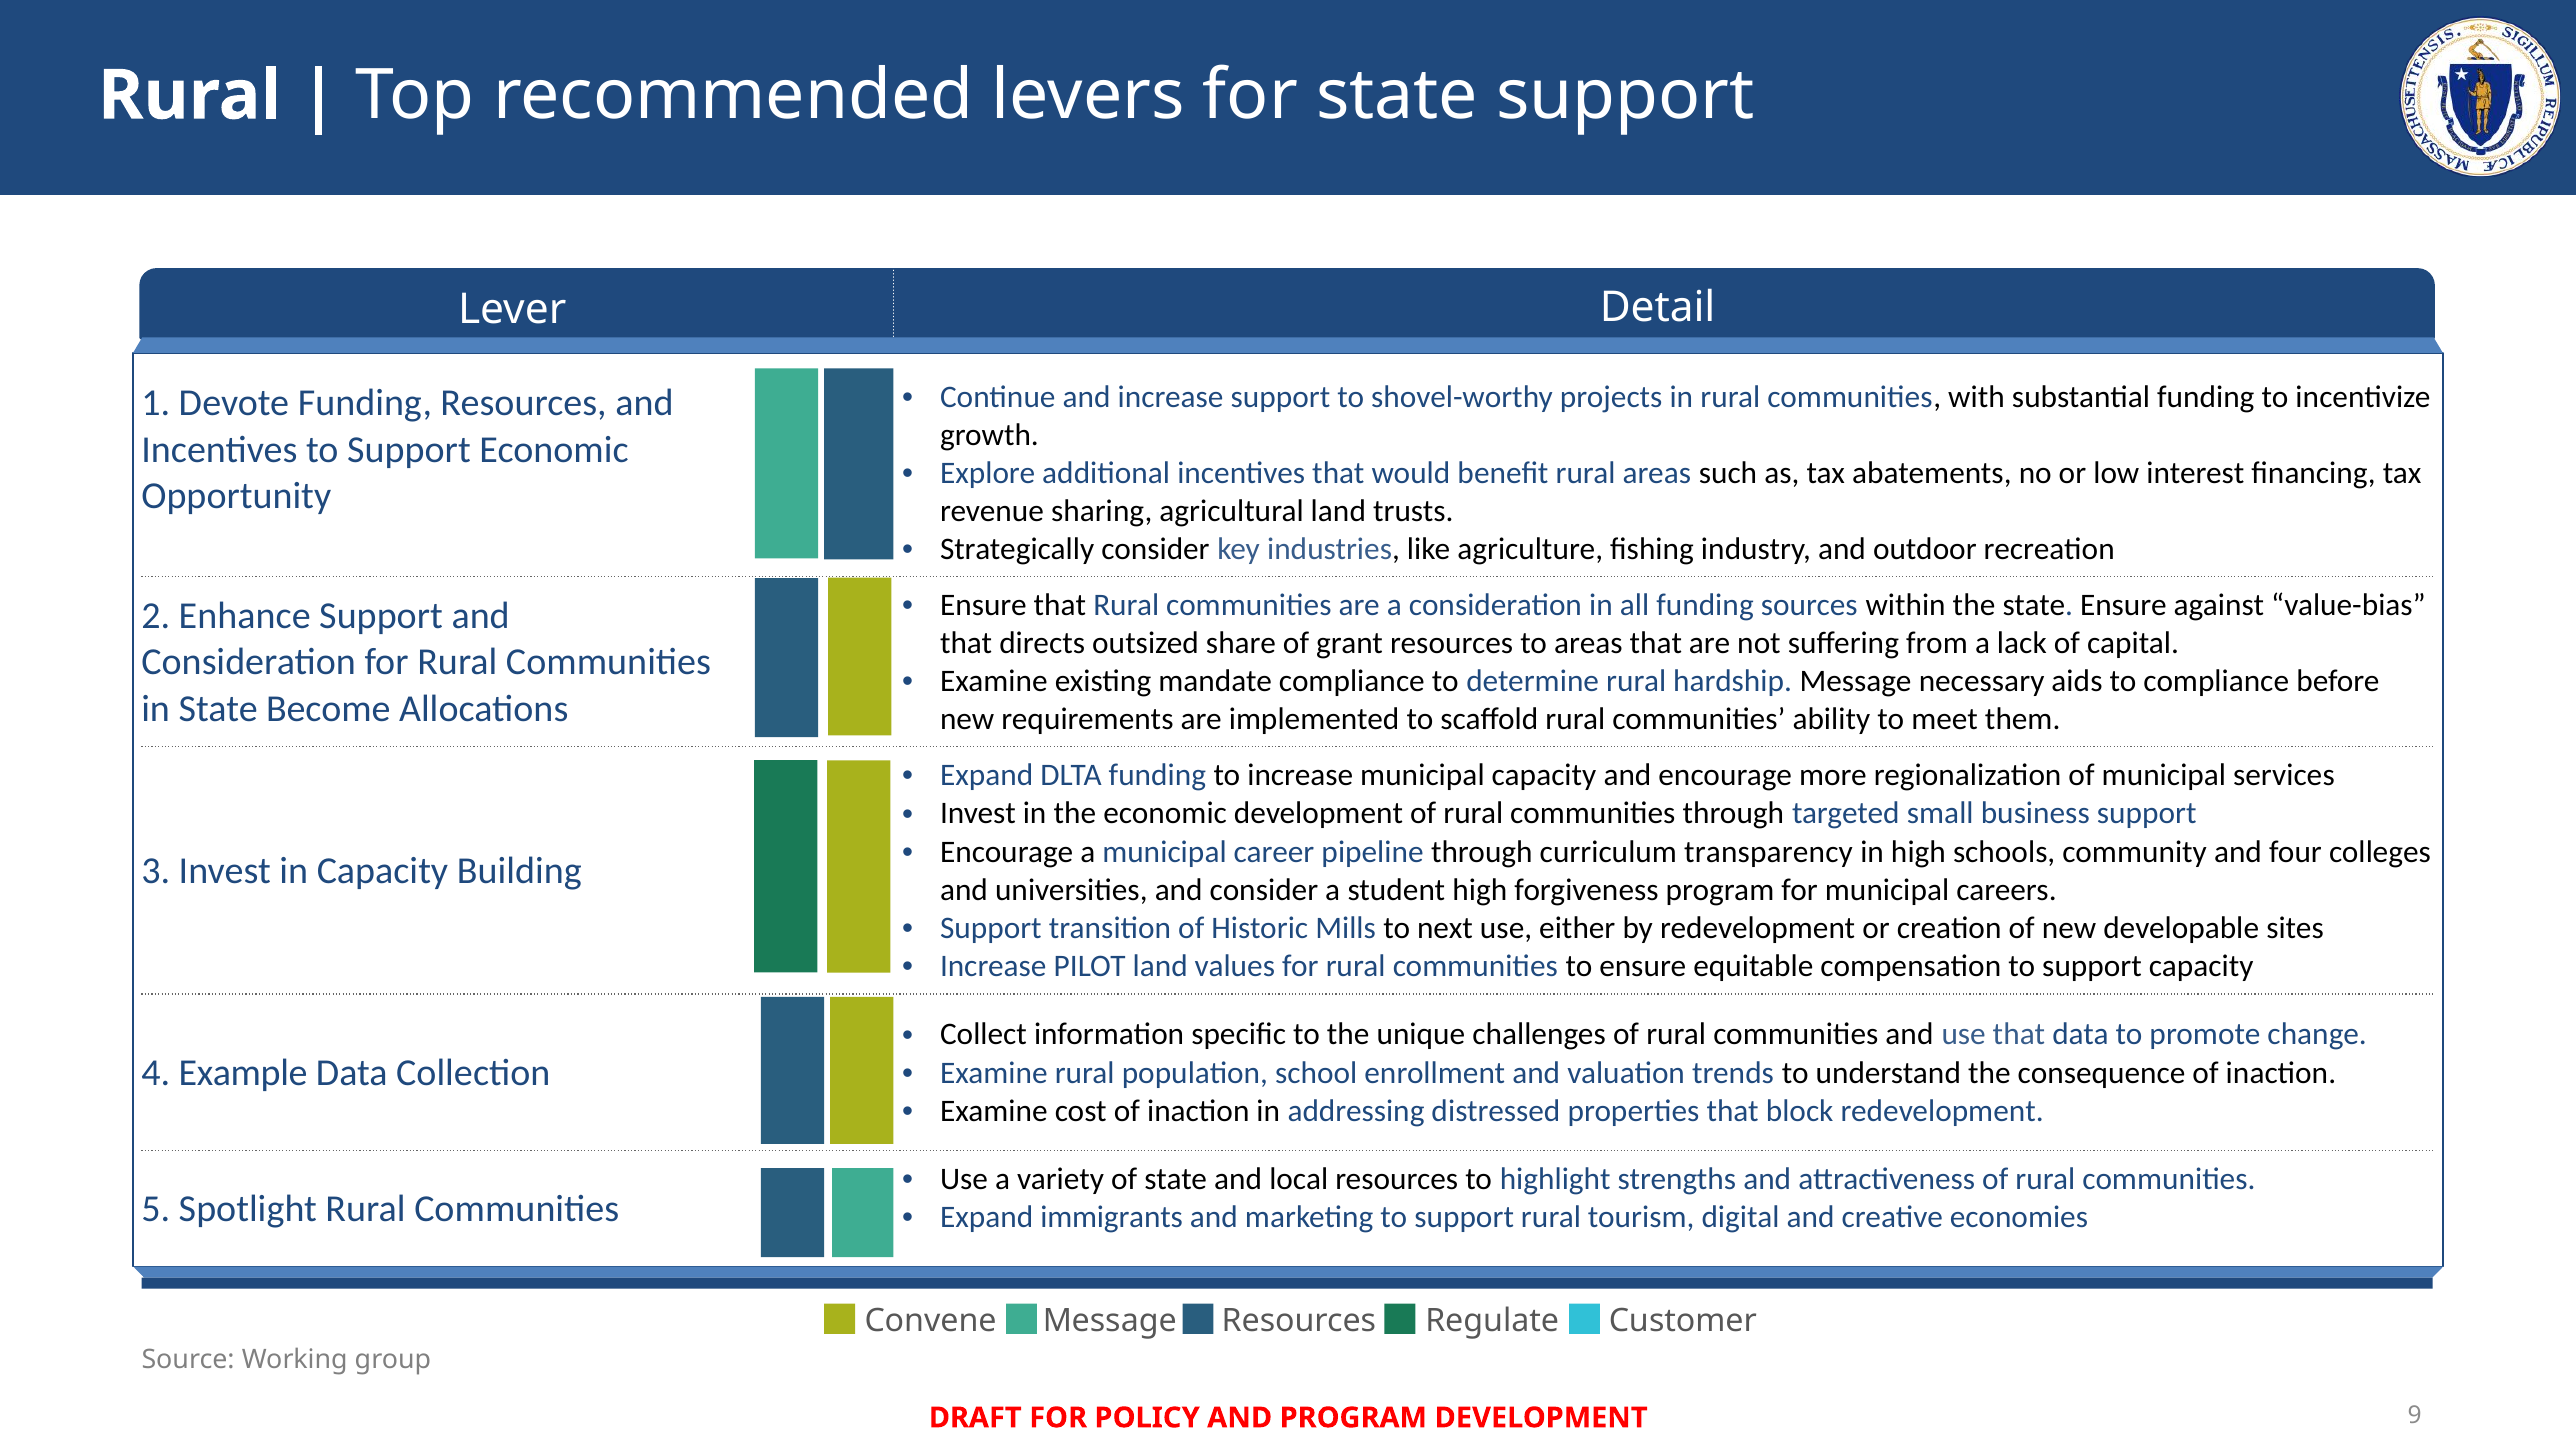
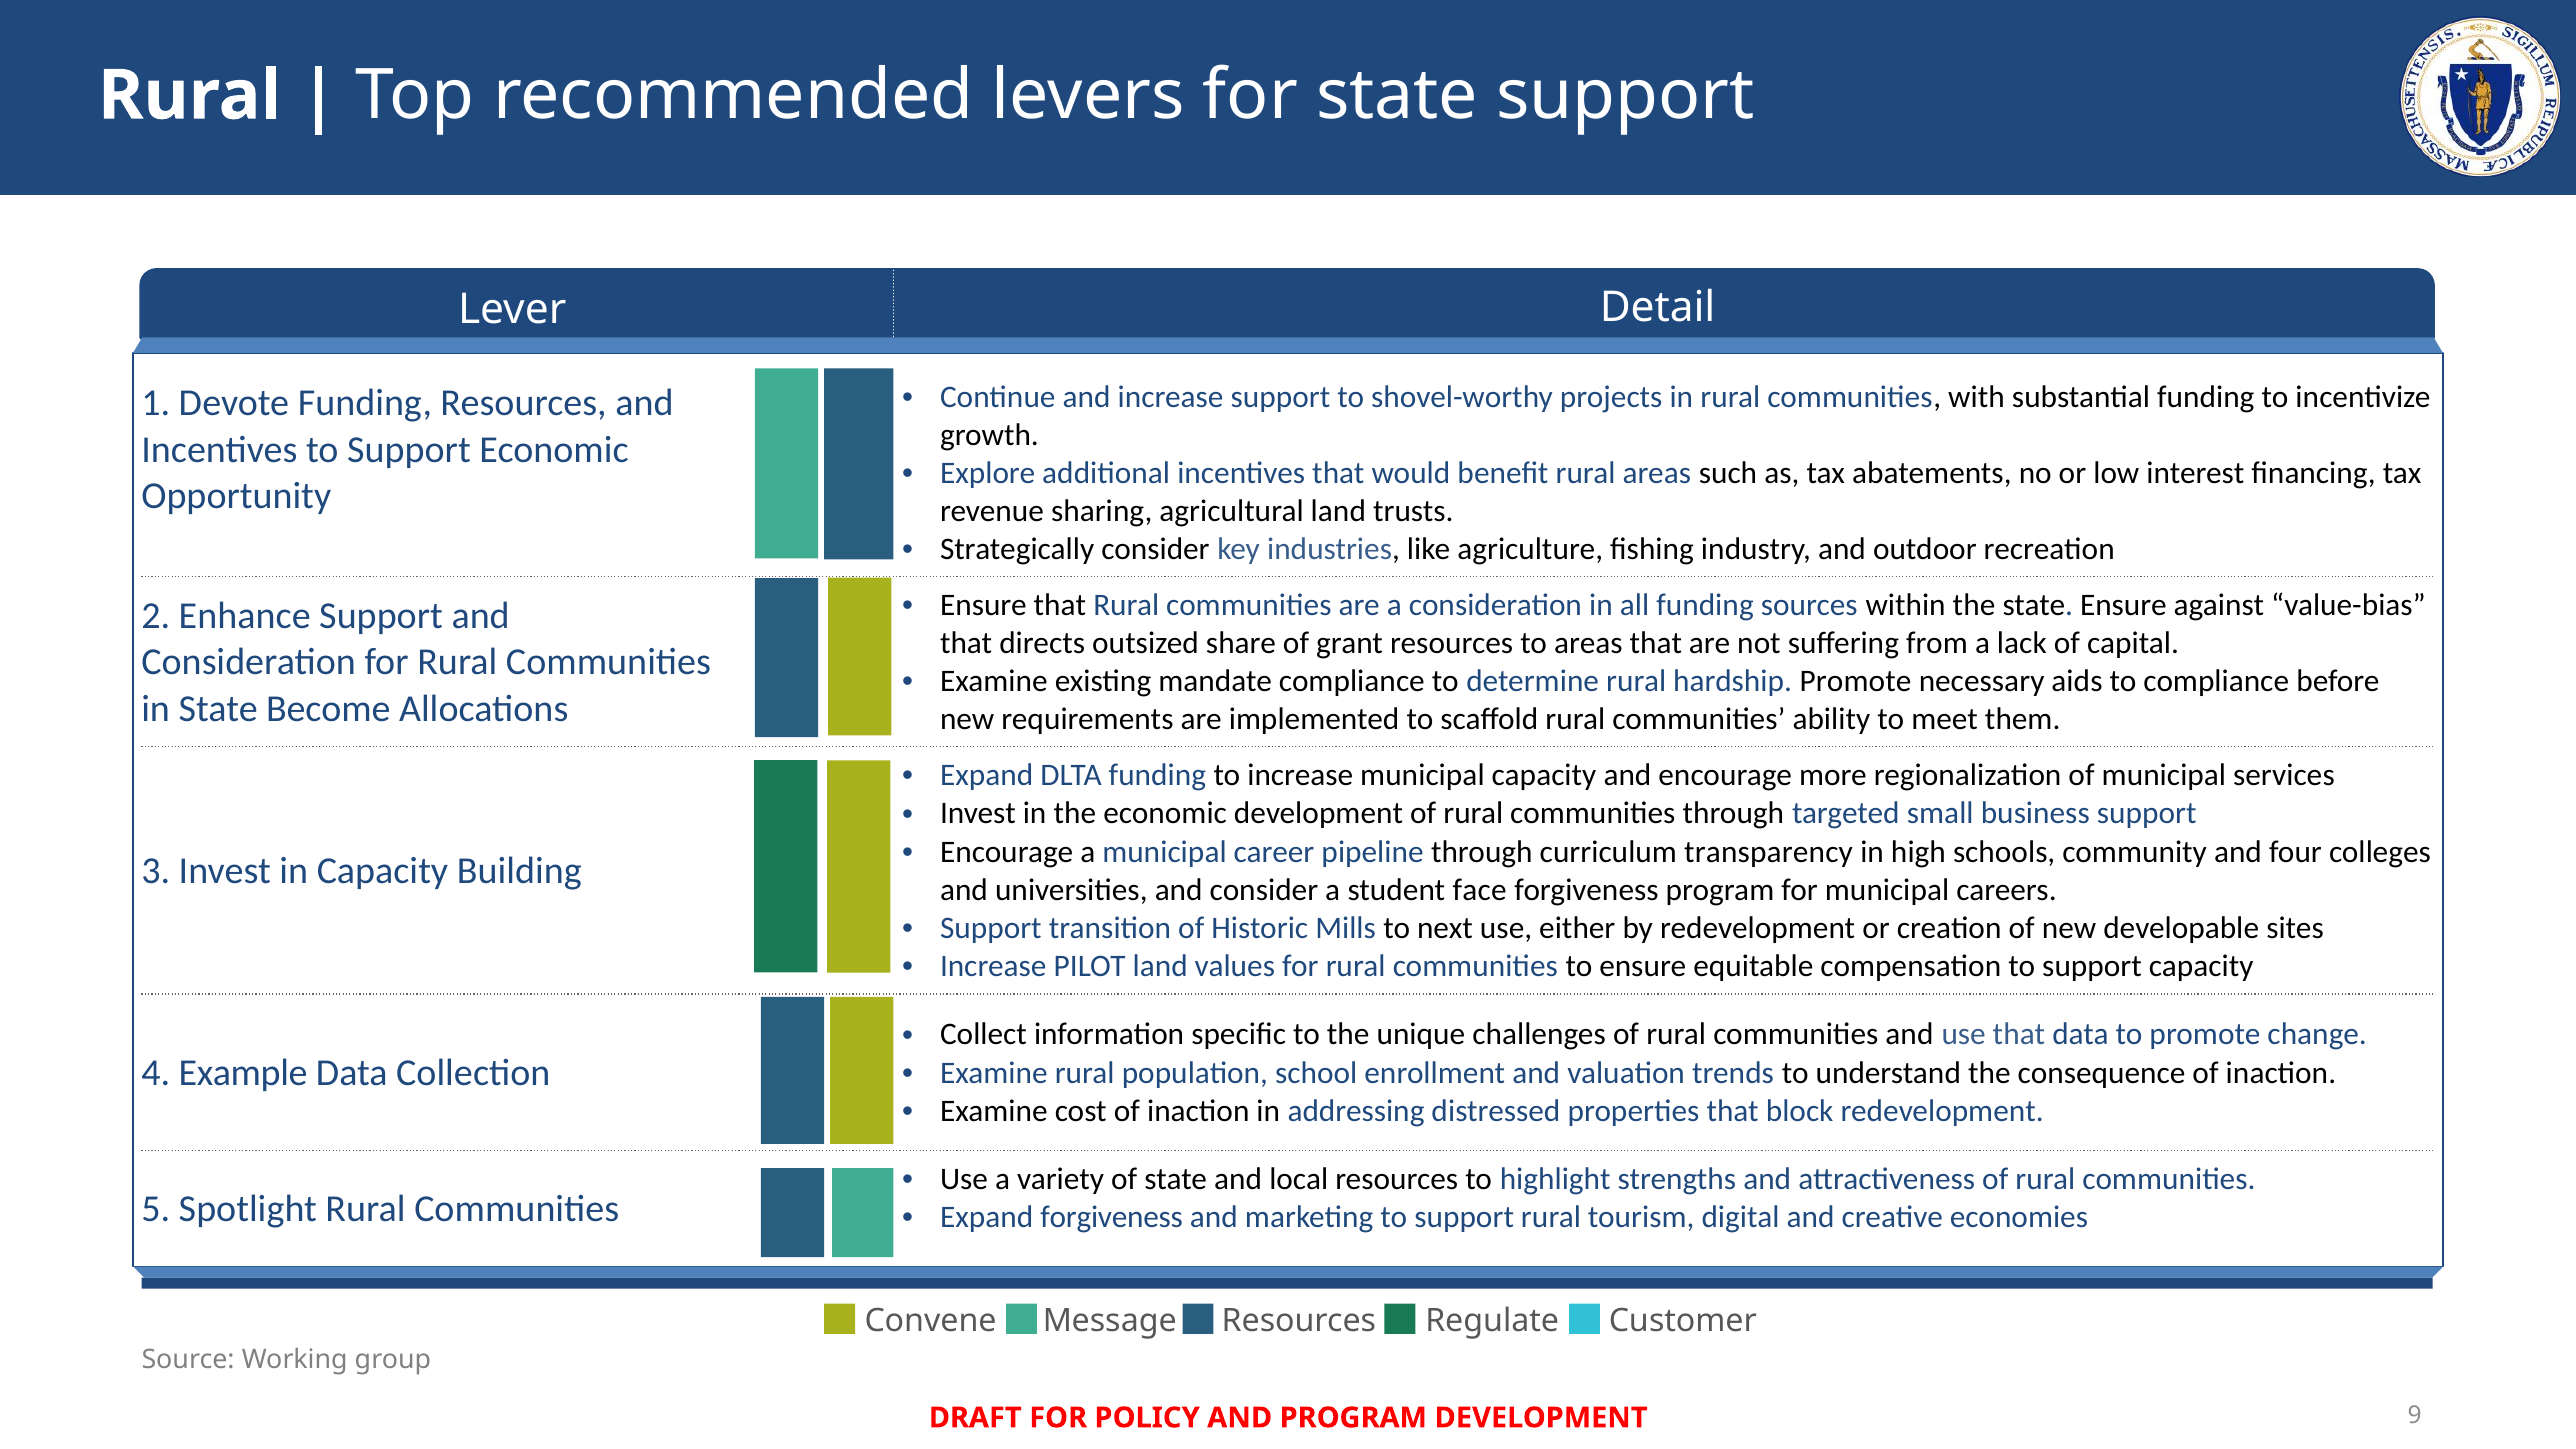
hardship Message: Message -> Promote (1855, 681)
student high: high -> face (1480, 890)
Expand immigrants: immigrants -> forgiveness (1112, 1217)
